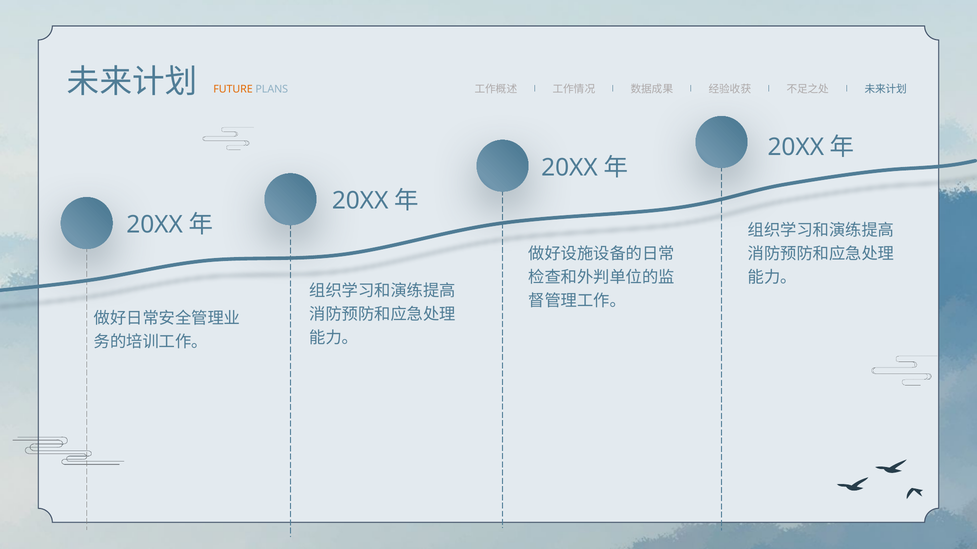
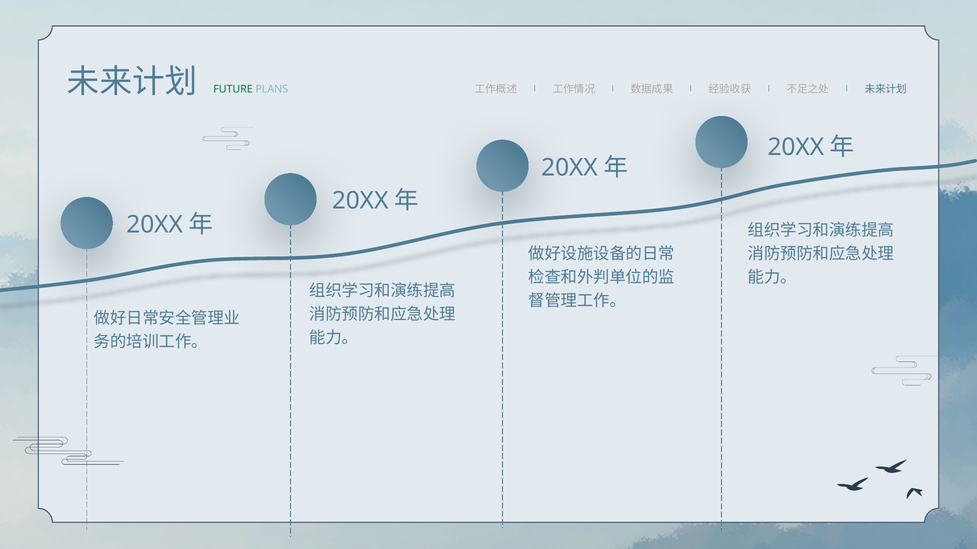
FUTURE colour: orange -> green (233, 90)
